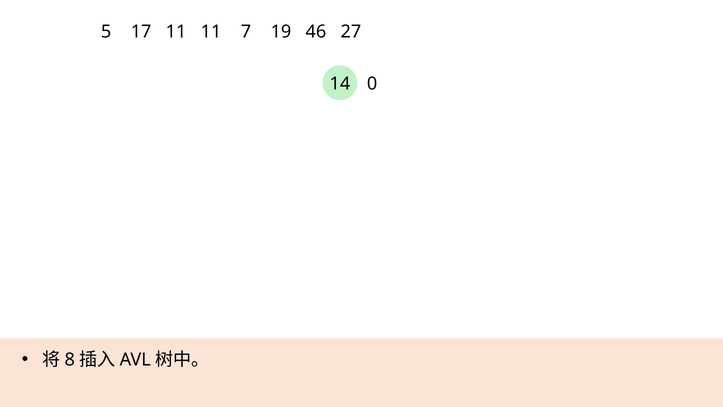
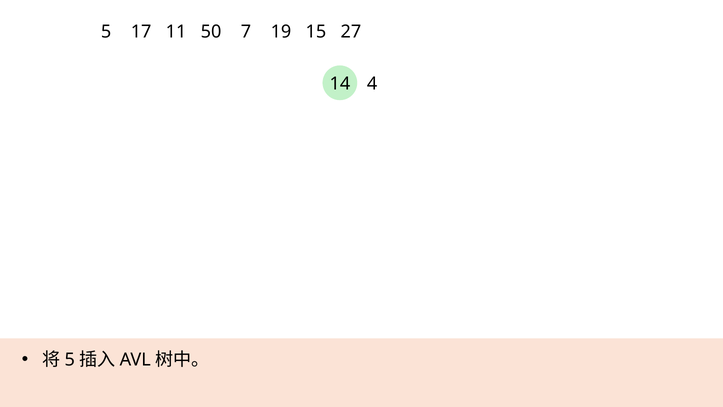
11 11: 11 -> 50 (211, 32)
46: 46 -> 15 (316, 32)
0: 0 -> 4 (372, 84)
8: 8 -> 5 (70, 360)
